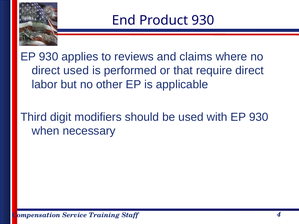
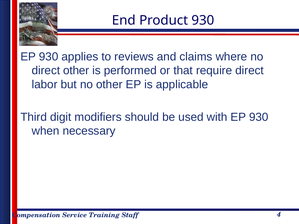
direct used: used -> other (76, 71)
